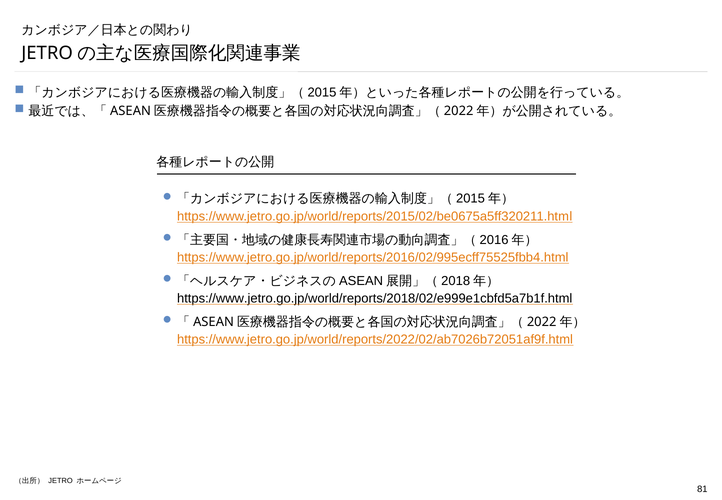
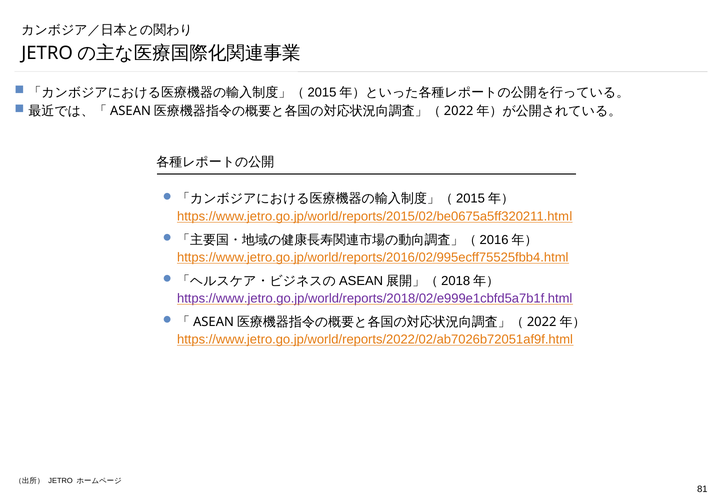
https://www.jetro.go.jp/world/reports/2018/02/e999e1cbfd5a7b1f.html colour: black -> purple (375, 298)
